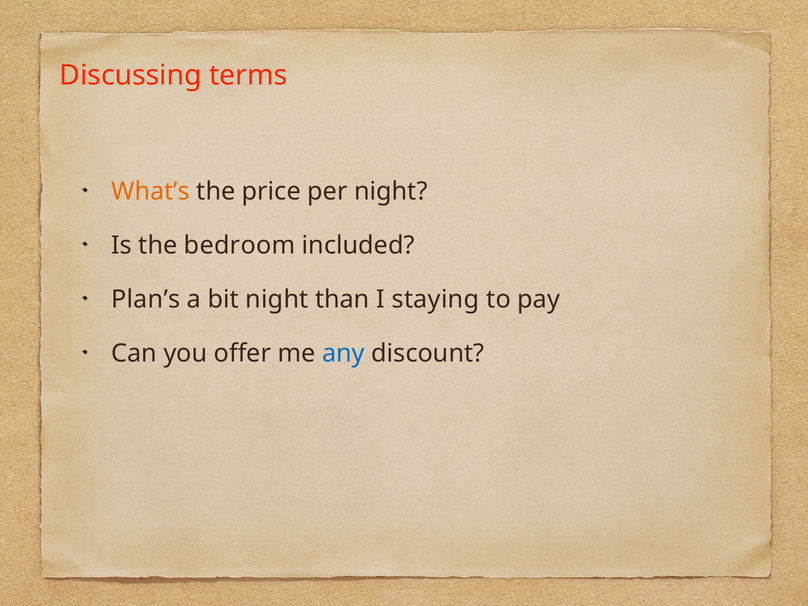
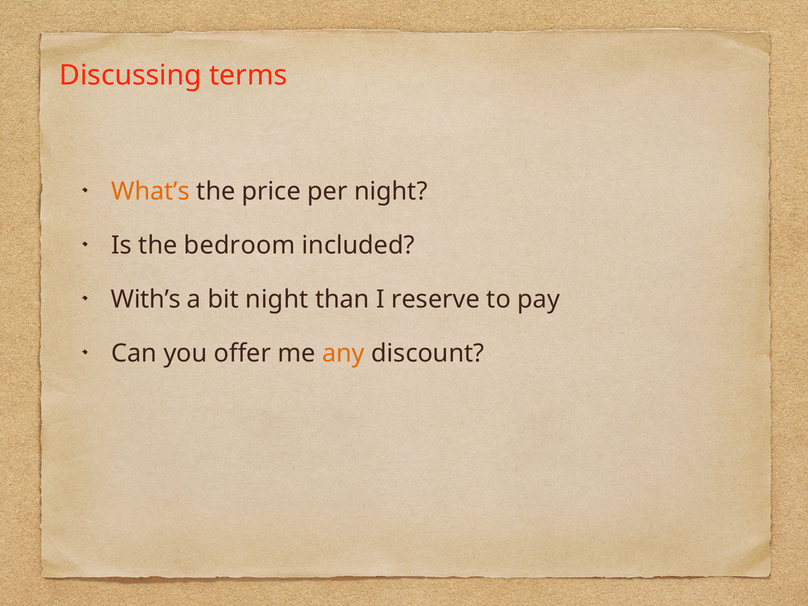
Plan’s: Plan’s -> With’s (146, 300)
staying: staying -> reserve (436, 300)
any colour: blue -> orange (343, 354)
